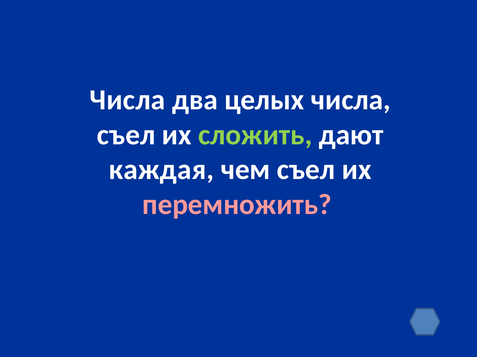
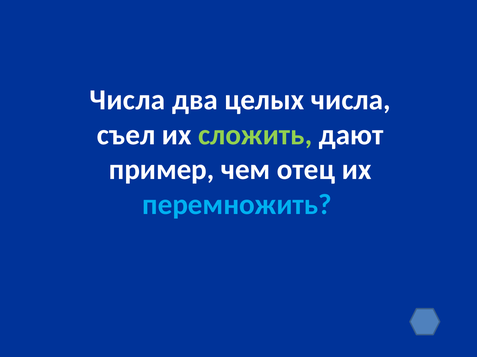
каждая: каждая -> пример (162, 170)
чем съел: съел -> отец (306, 170)
перемножить colour: pink -> light blue (237, 205)
